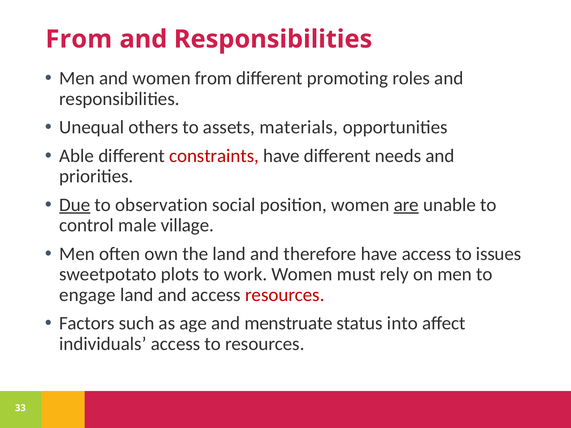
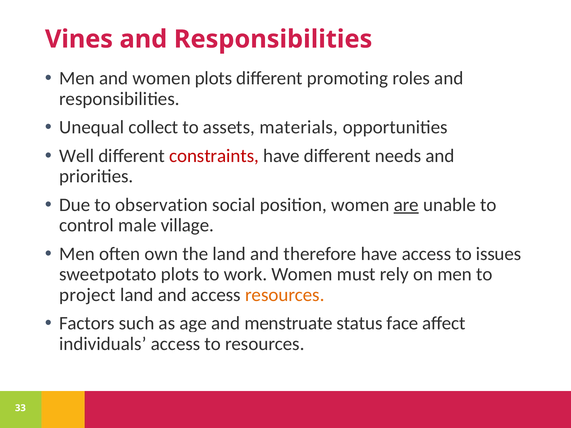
From: From -> Vines (79, 39)
women from: from -> plots (214, 78)
others: others -> collect (153, 127)
Able: Able -> Well (77, 156)
Due underline: present -> none (75, 205)
engage: engage -> project (87, 295)
resources colour: red -> orange (285, 295)
into: into -> face (403, 324)
